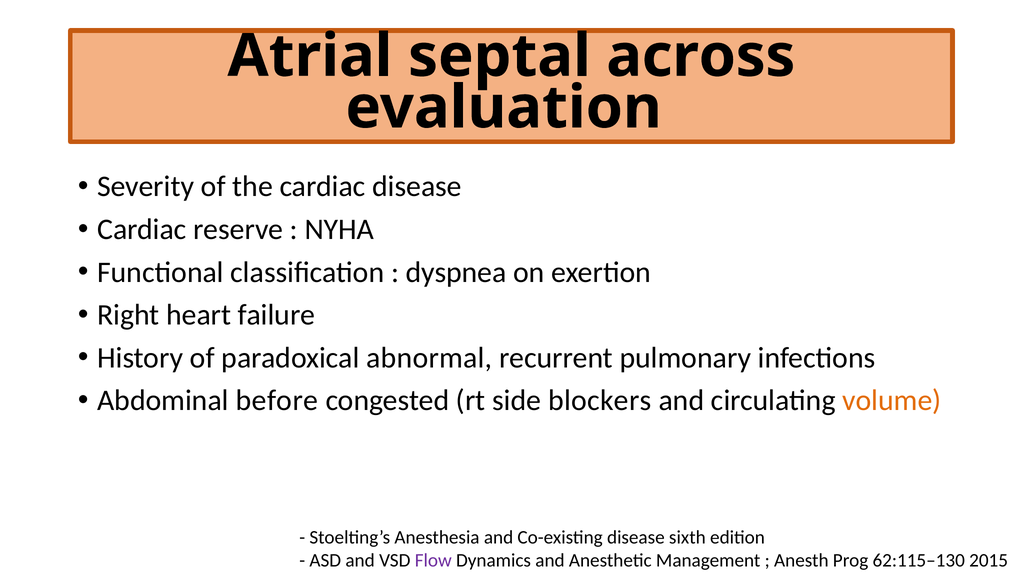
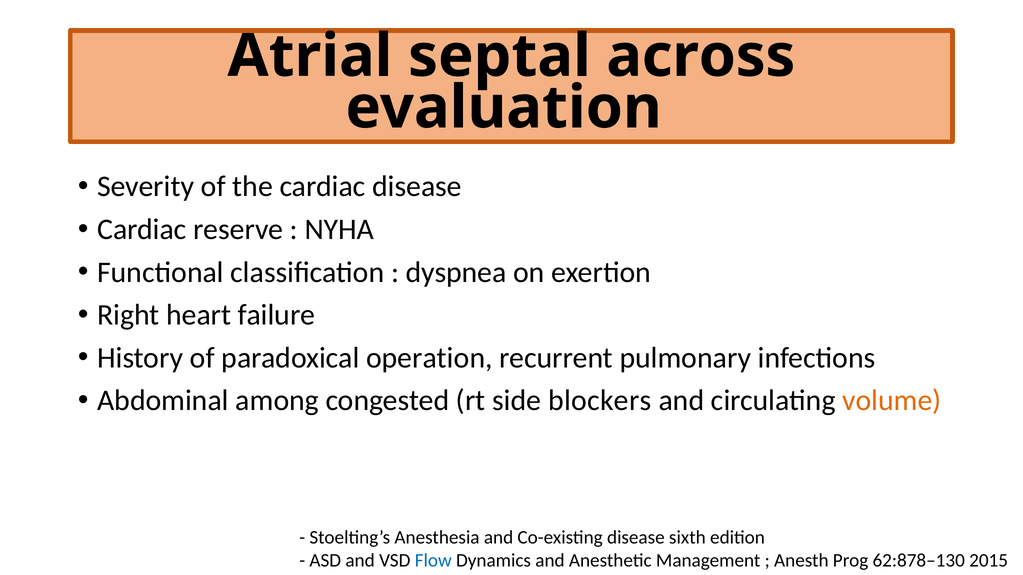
abnormal: abnormal -> operation (429, 358)
before: before -> among (277, 401)
Flow colour: purple -> blue (433, 561)
62:115–130: 62:115–130 -> 62:878–130 (919, 561)
